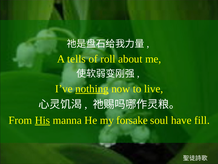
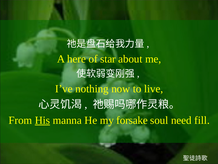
tells: tells -> here (76, 59)
roll: roll -> star (108, 59)
nothing underline: present -> none (92, 89)
have: have -> need (181, 120)
